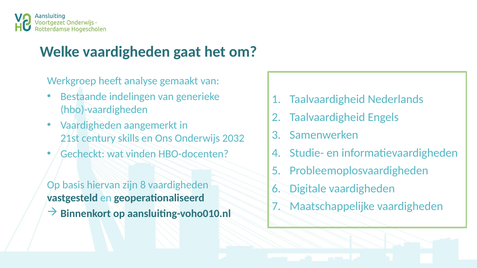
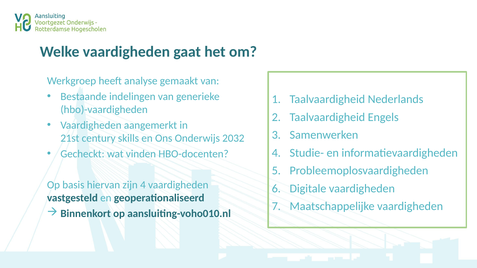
zijn 8: 8 -> 4 (143, 185)
